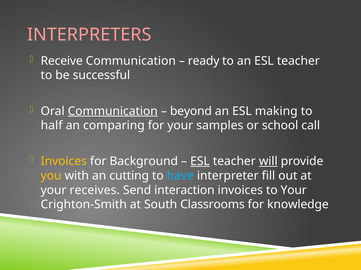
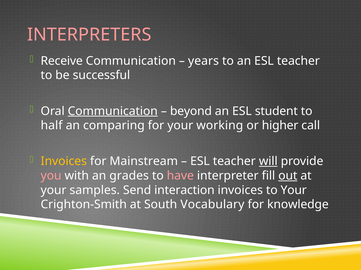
ready: ready -> years (204, 61)
making: making -> student (276, 111)
samples: samples -> working (220, 126)
school: school -> higher (280, 126)
Background: Background -> Mainstream (144, 162)
ESL underline: present -> none (200, 162)
you colour: yellow -> pink (51, 176)
cutting: cutting -> grades (129, 176)
have colour: light blue -> pink (180, 176)
out underline: none -> present (288, 176)
receives: receives -> samples (95, 191)
Classrooms: Classrooms -> Vocabulary (212, 205)
